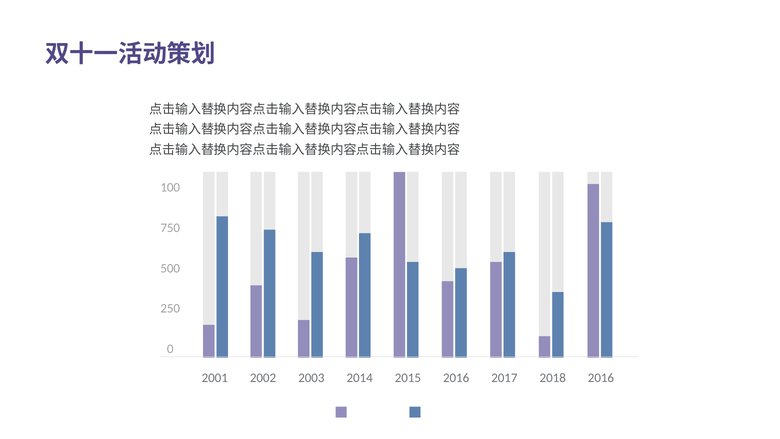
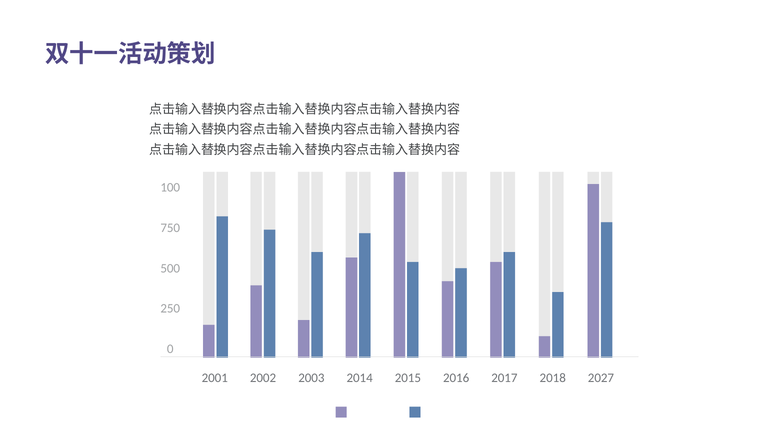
2018 2016: 2016 -> 2027 (601, 378)
